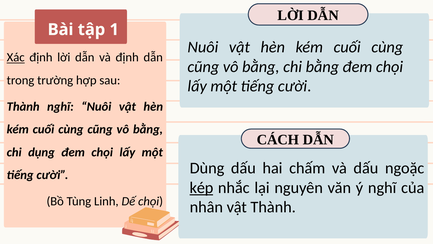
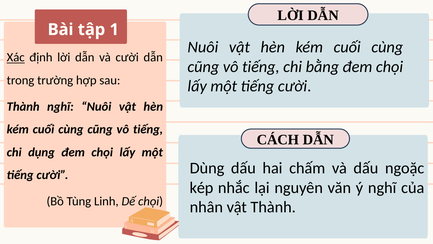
và định: định -> cười (127, 57)
bằng: bằng -> tiếng (261, 67)
bằng: bằng -> tiếng (148, 129)
kép underline: present -> none (201, 187)
